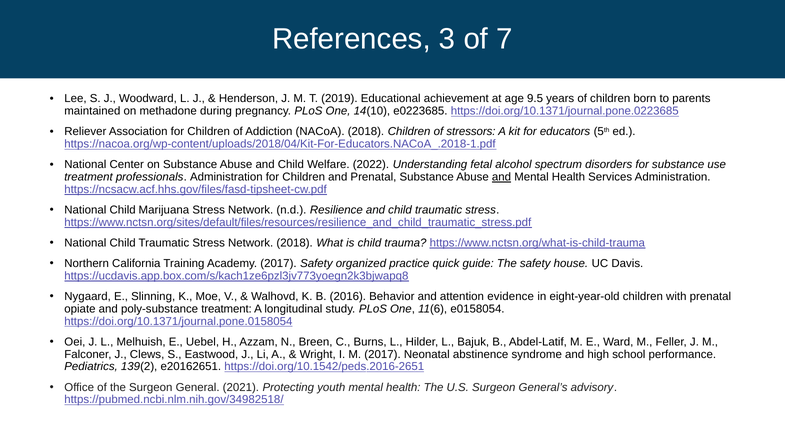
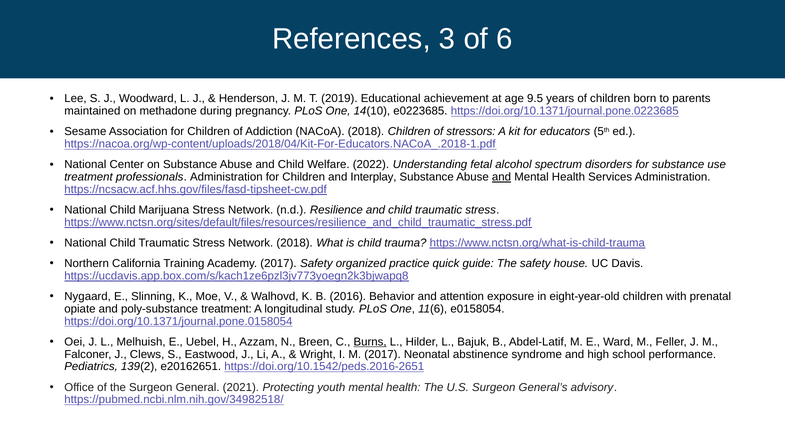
7: 7 -> 6 (504, 39)
Reliever: Reliever -> Sesame (85, 132)
and Prenatal: Prenatal -> Interplay (374, 177)
evidence: evidence -> exposure (511, 296)
Burns underline: none -> present (370, 342)
